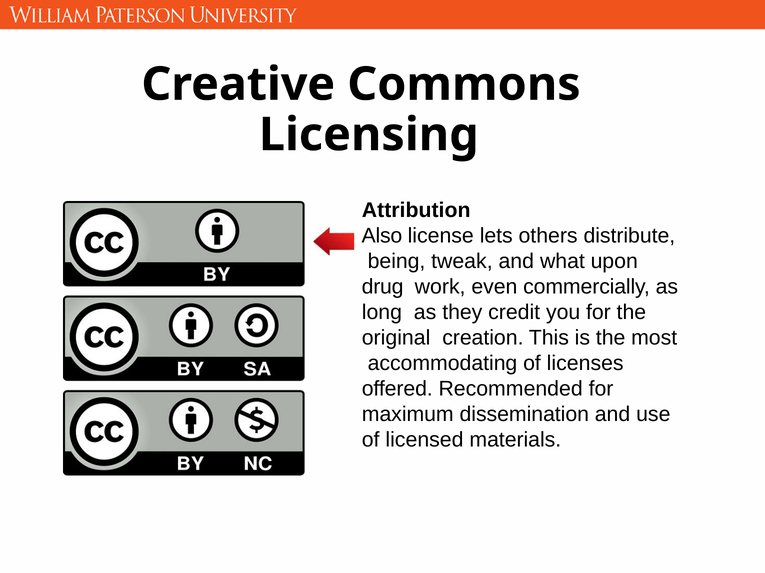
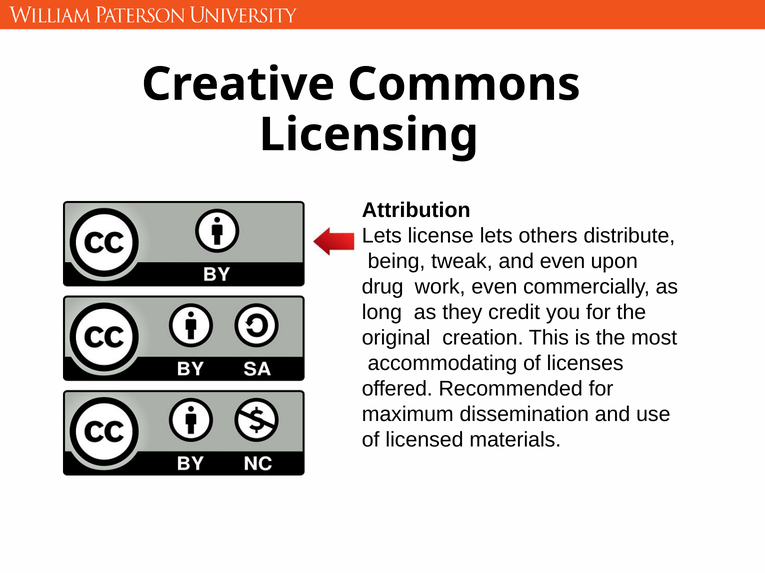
Also: Also -> Lets (382, 236)
and what: what -> even (563, 262)
